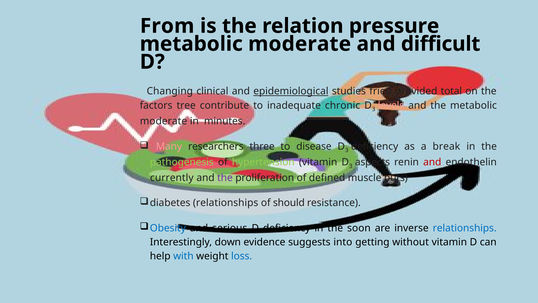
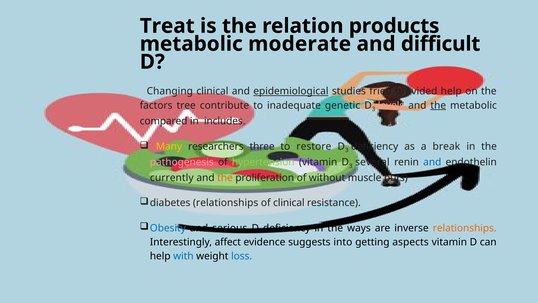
From: From -> Treat (167, 26)
pressure: pressure -> products (394, 26)
provided total: total -> help (451, 91)
chronic: chronic -> genetic (343, 105)
the underline: none -> present (438, 105)
moderate: moderate -> compared (164, 121)
minutes: minutes -> includes (225, 121)
Many colour: pink -> yellow (169, 146)
disease: disease -> restore (314, 146)
pathogenesis colour: light green -> pink (182, 162)
aspects: aspects -> several (372, 162)
and colour: red -> blue (432, 162)
the colour: purple -> orange (225, 178)
defined: defined -> without (327, 178)
of should: should -> clinical (289, 203)
soon: soon -> ways (359, 228)
relationships colour: blue -> orange (465, 228)
down: down -> affect (228, 242)
without: without -> aspects (411, 242)
